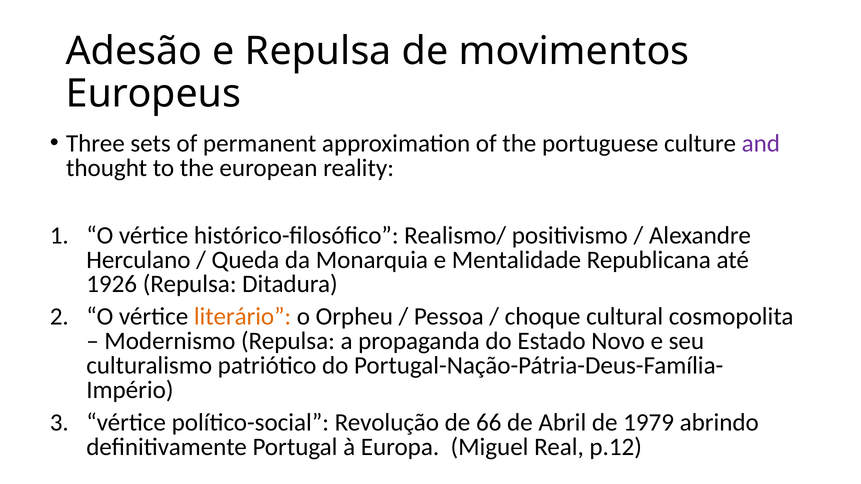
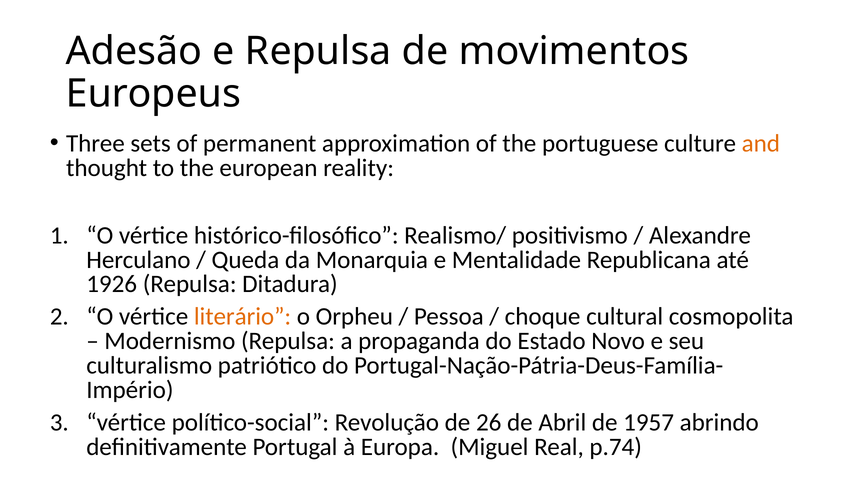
and colour: purple -> orange (761, 143)
66: 66 -> 26 (489, 423)
1979: 1979 -> 1957 (649, 423)
p.12: p.12 -> p.74 (616, 447)
